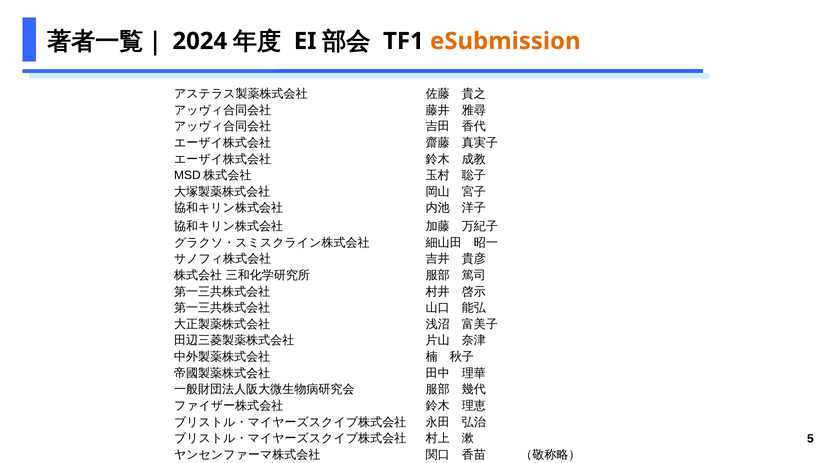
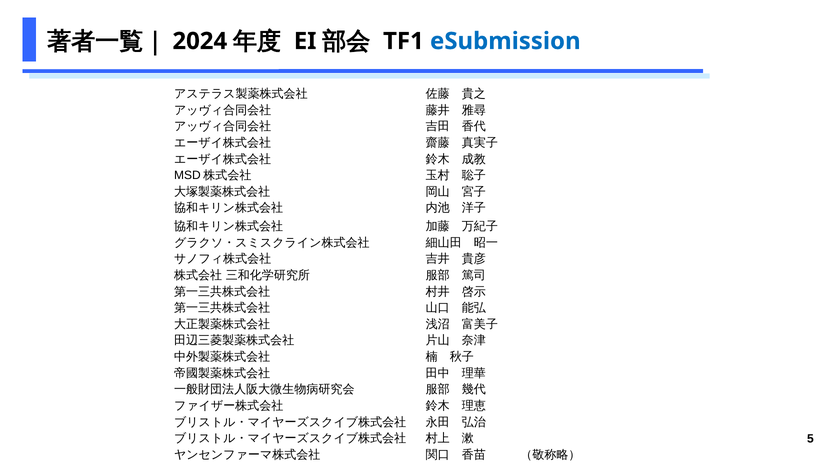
eSubmission colour: orange -> blue (505, 41)
